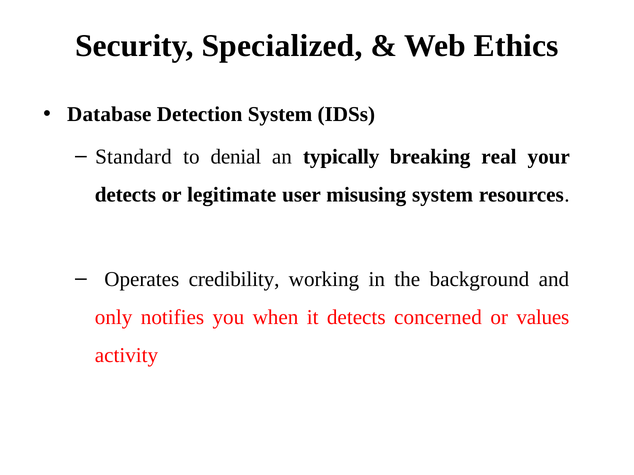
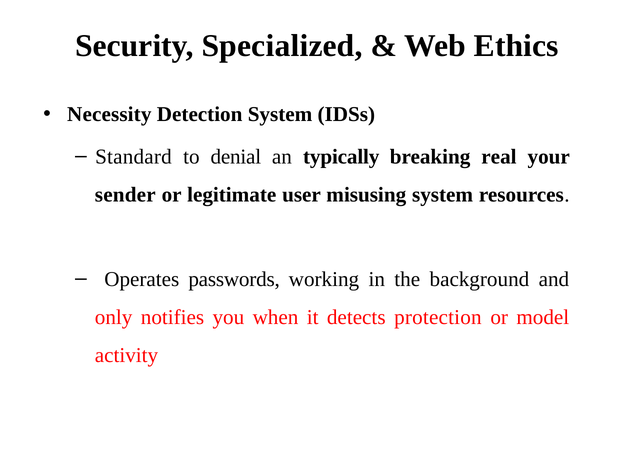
Database: Database -> Necessity (109, 115)
detects: detects -> sender (125, 195)
credibility: credibility -> passwords (234, 279)
concerned: concerned -> protection (438, 317)
values: values -> model (543, 317)
